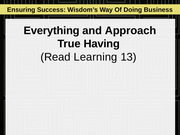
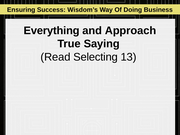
Having: Having -> Saying (102, 44)
Learning: Learning -> Selecting (96, 57)
